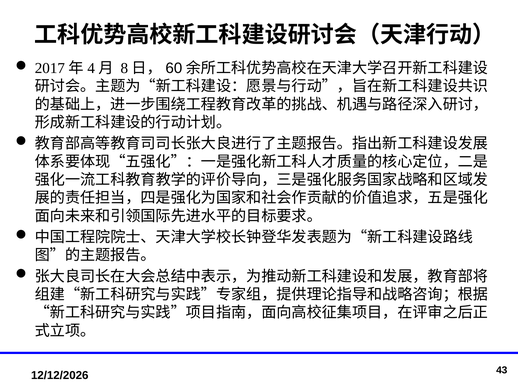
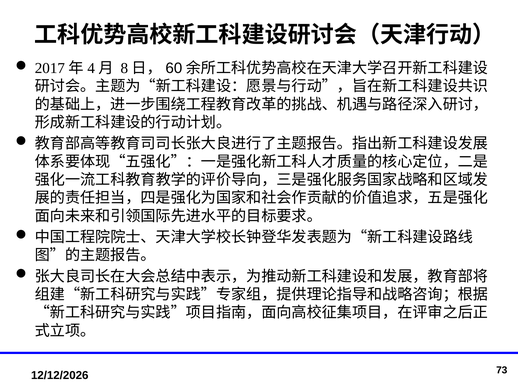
43: 43 -> 73 (502, 371)
